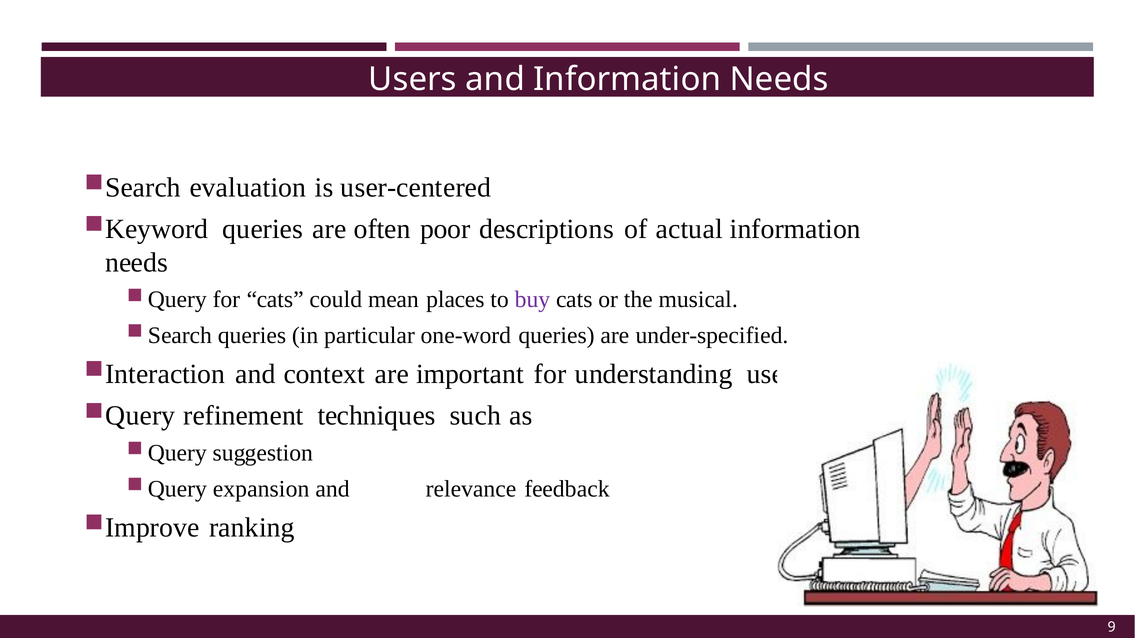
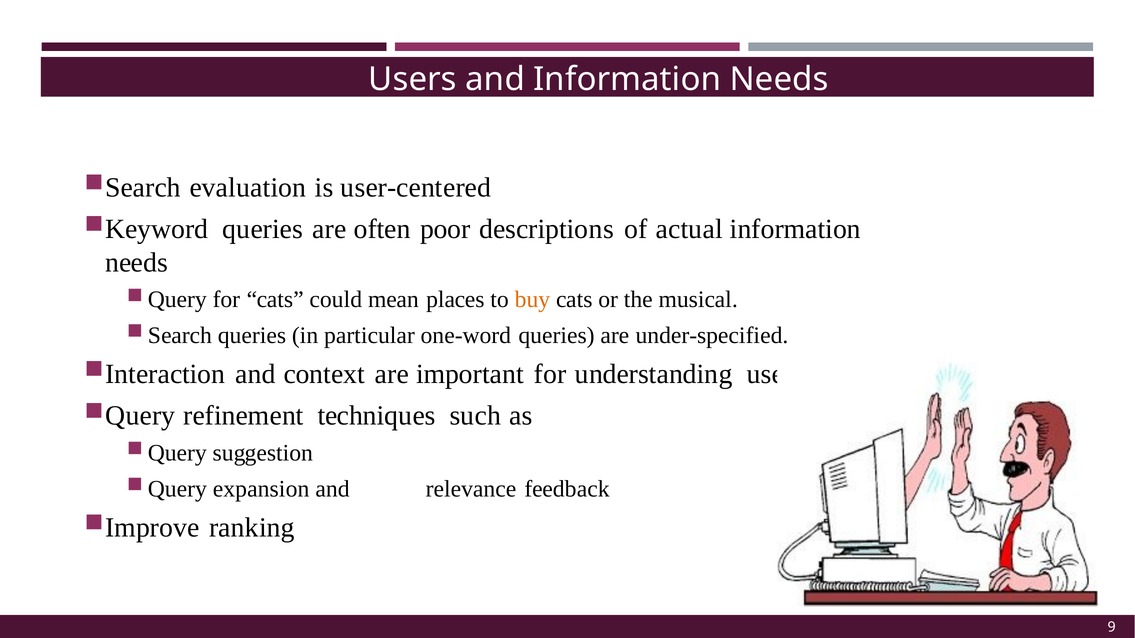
buy colour: purple -> orange (532, 300)
